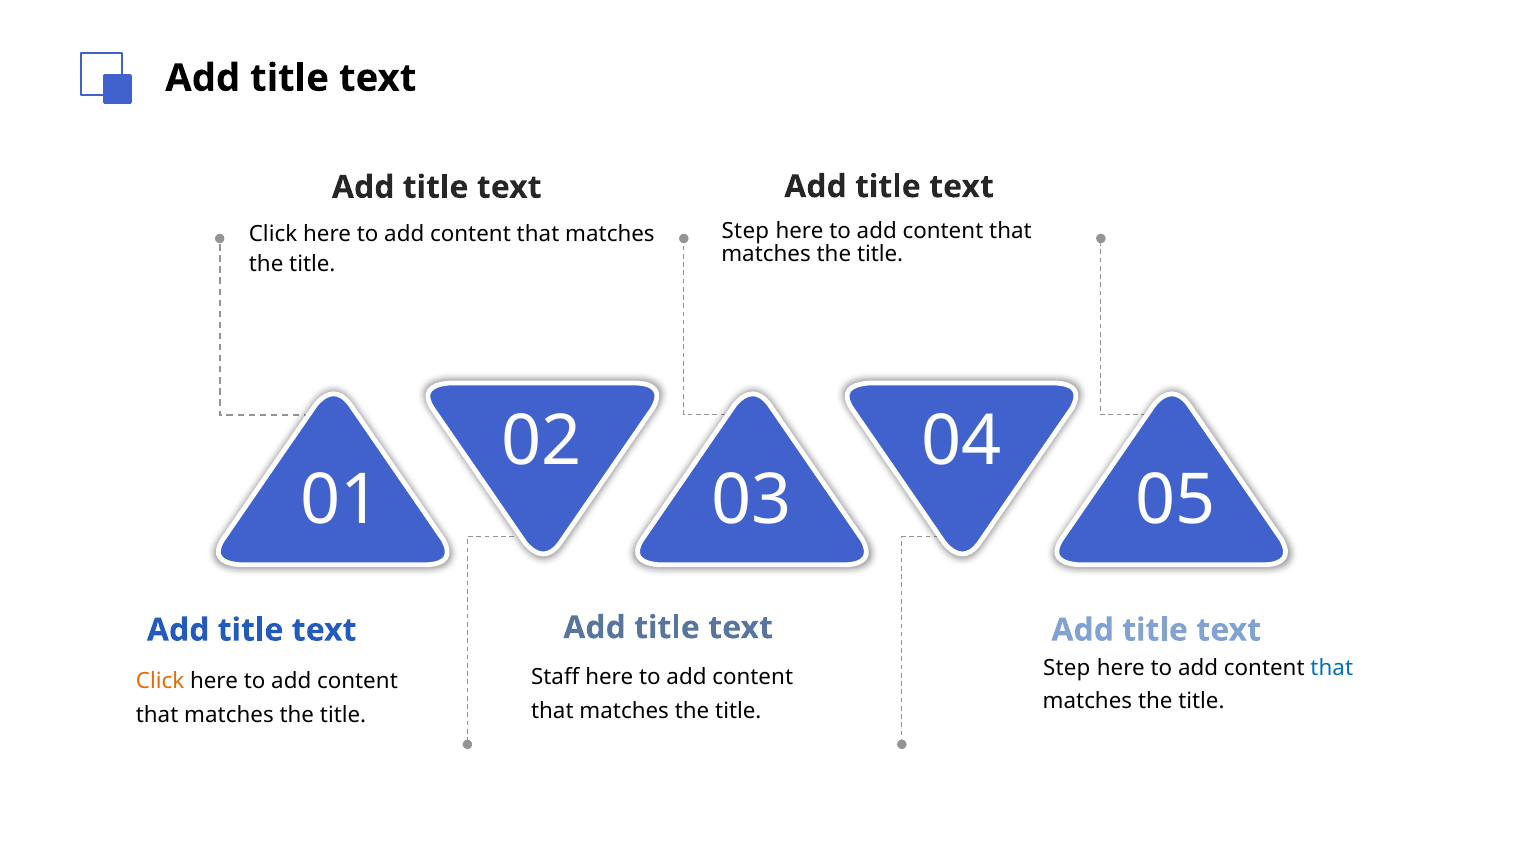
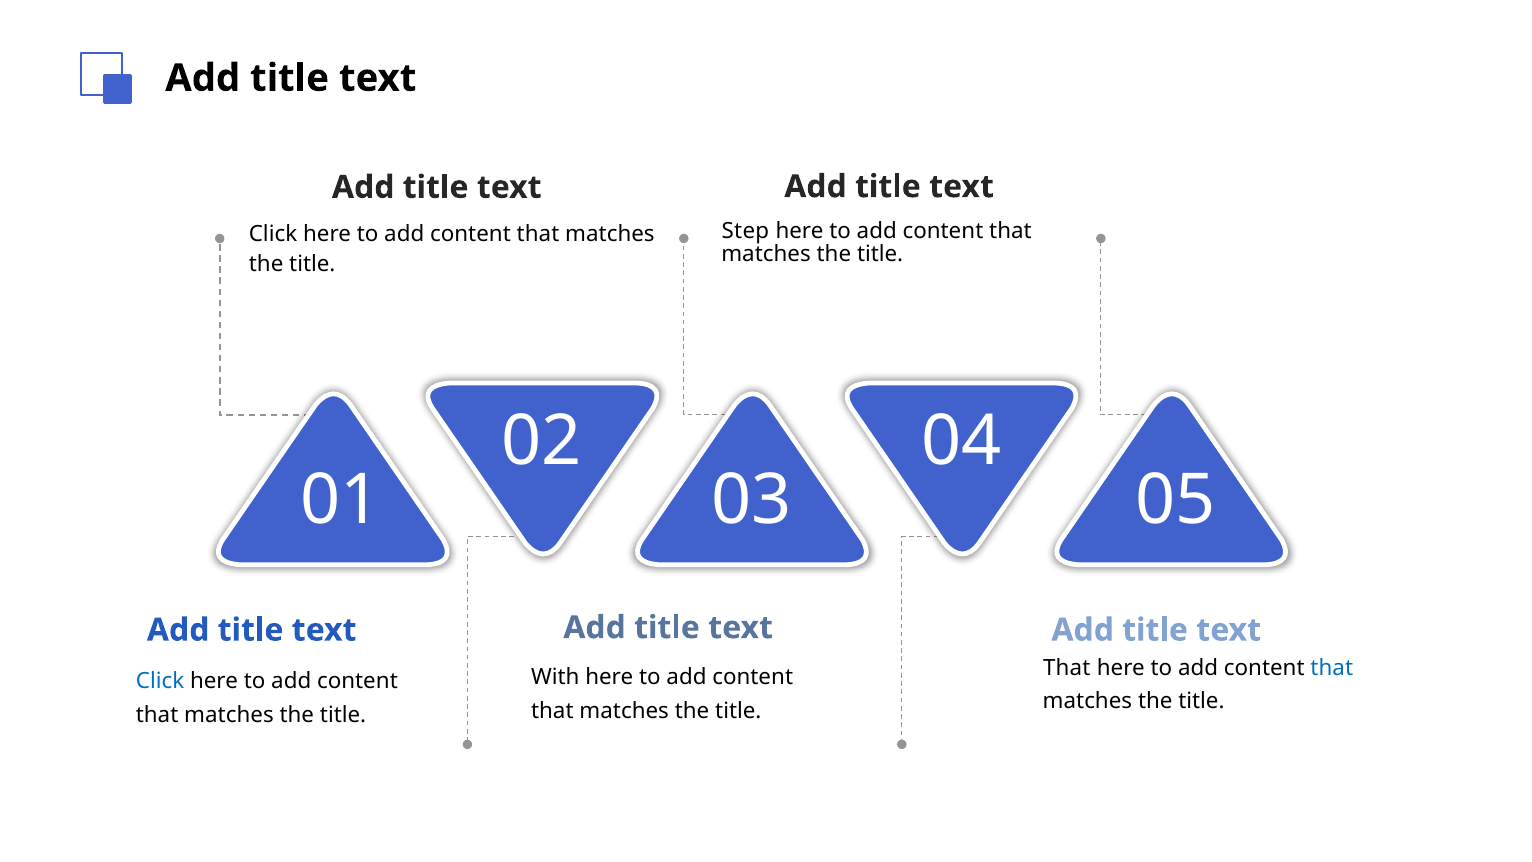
Step: Step -> That (1067, 668)
Staff: Staff -> With (555, 677)
Click colour: orange -> blue (160, 681)
